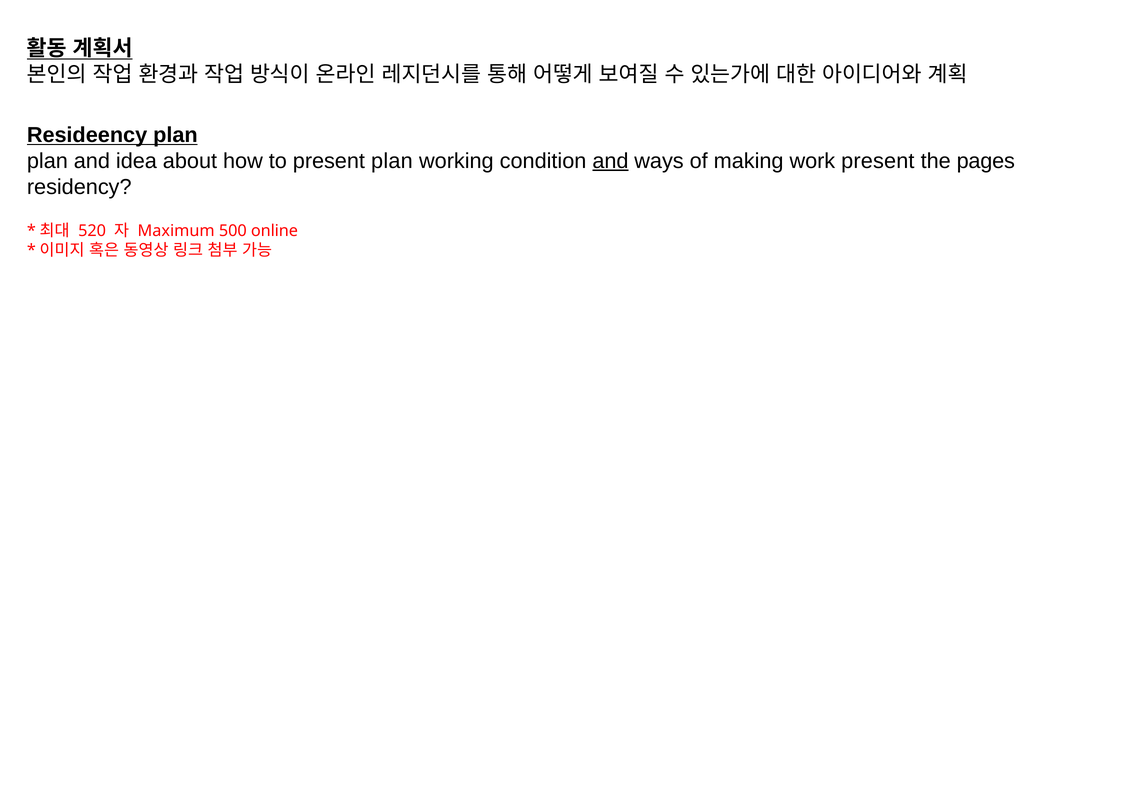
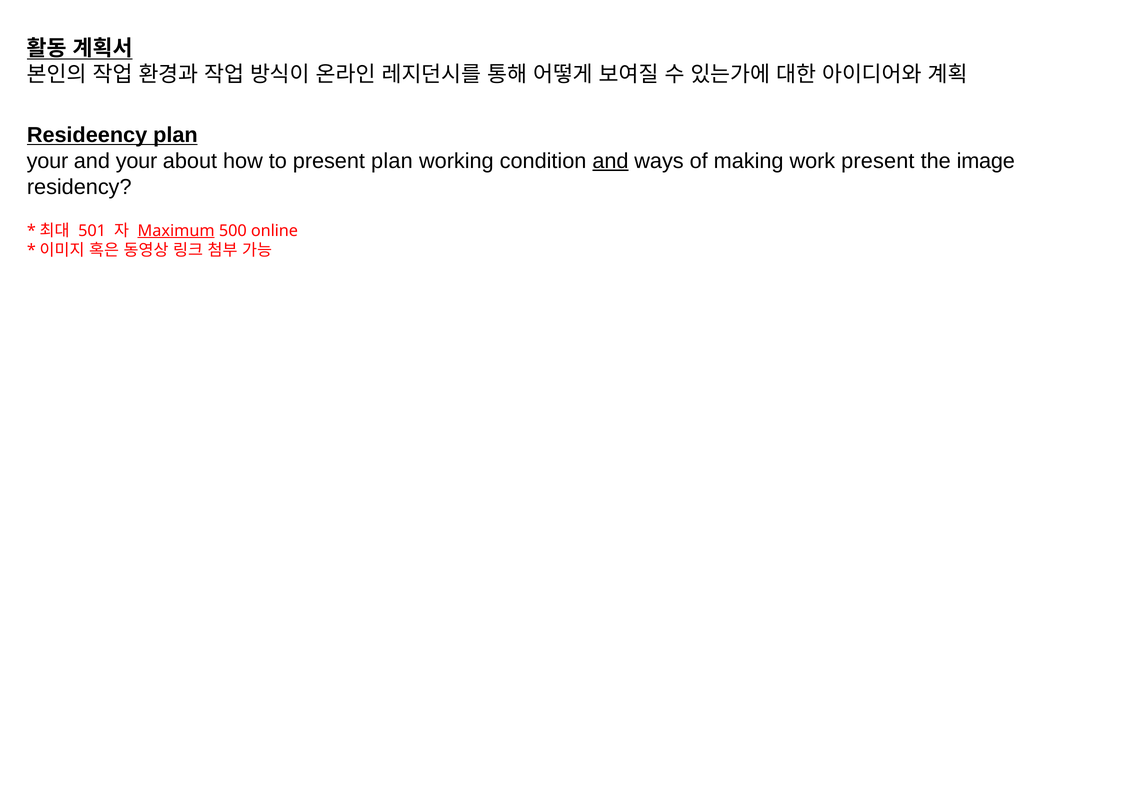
plan: plan -> your (47, 161)
and idea: idea -> your (137, 161)
pages: pages -> image (986, 161)
520: 520 -> 501 (92, 231)
Maximum underline: none -> present (176, 231)
